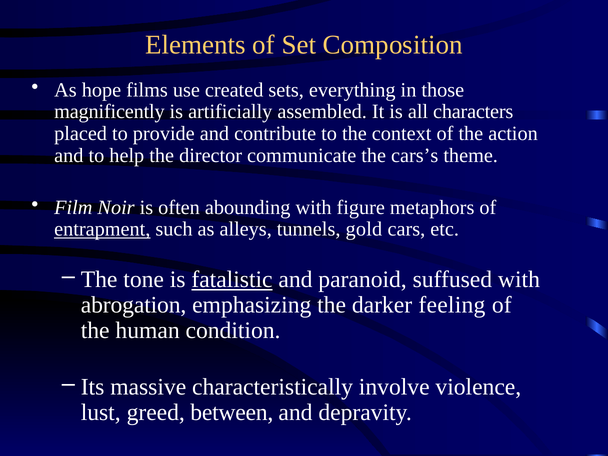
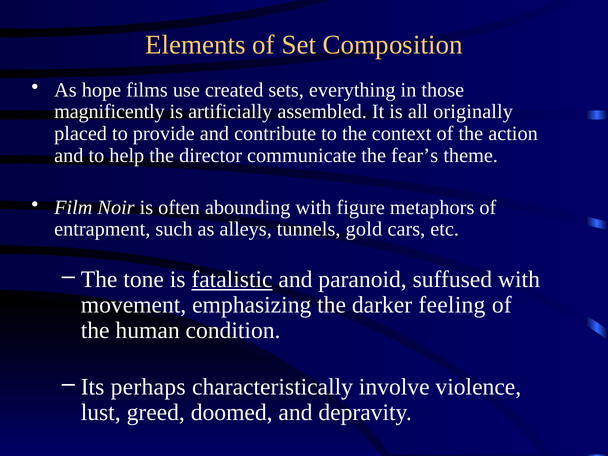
characters: characters -> originally (473, 112)
cars’s: cars’s -> fear’s (415, 156)
entrapment underline: present -> none (102, 229)
abrogation: abrogation -> movement (134, 305)
massive: massive -> perhaps (148, 387)
between: between -> doomed (232, 412)
